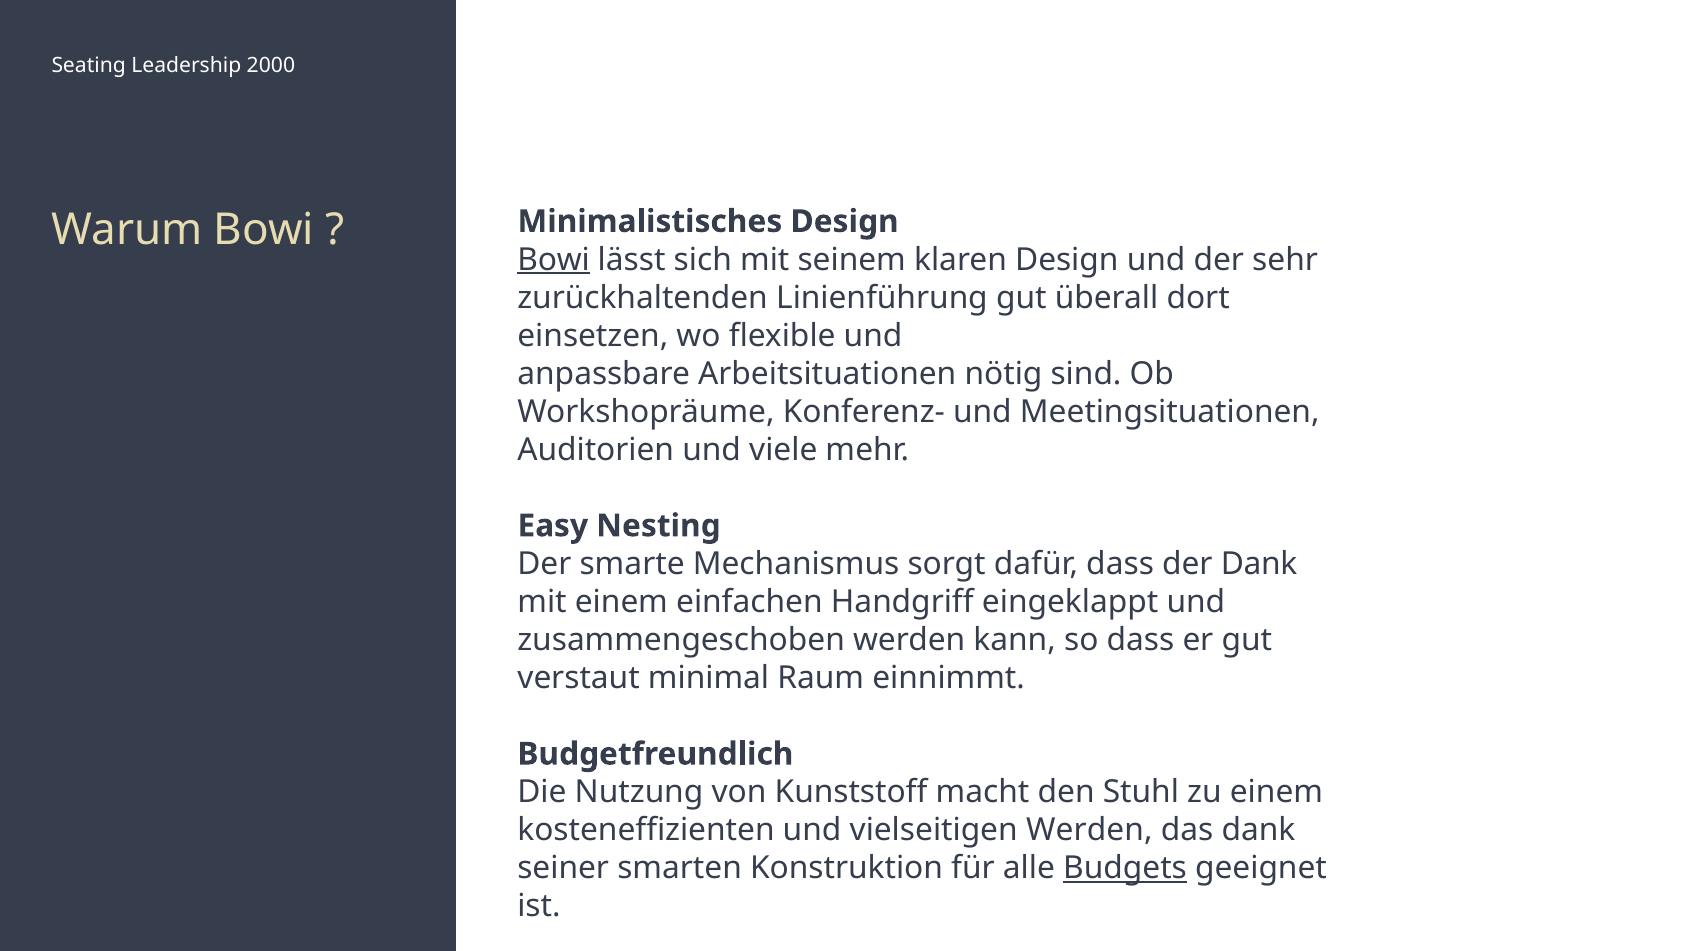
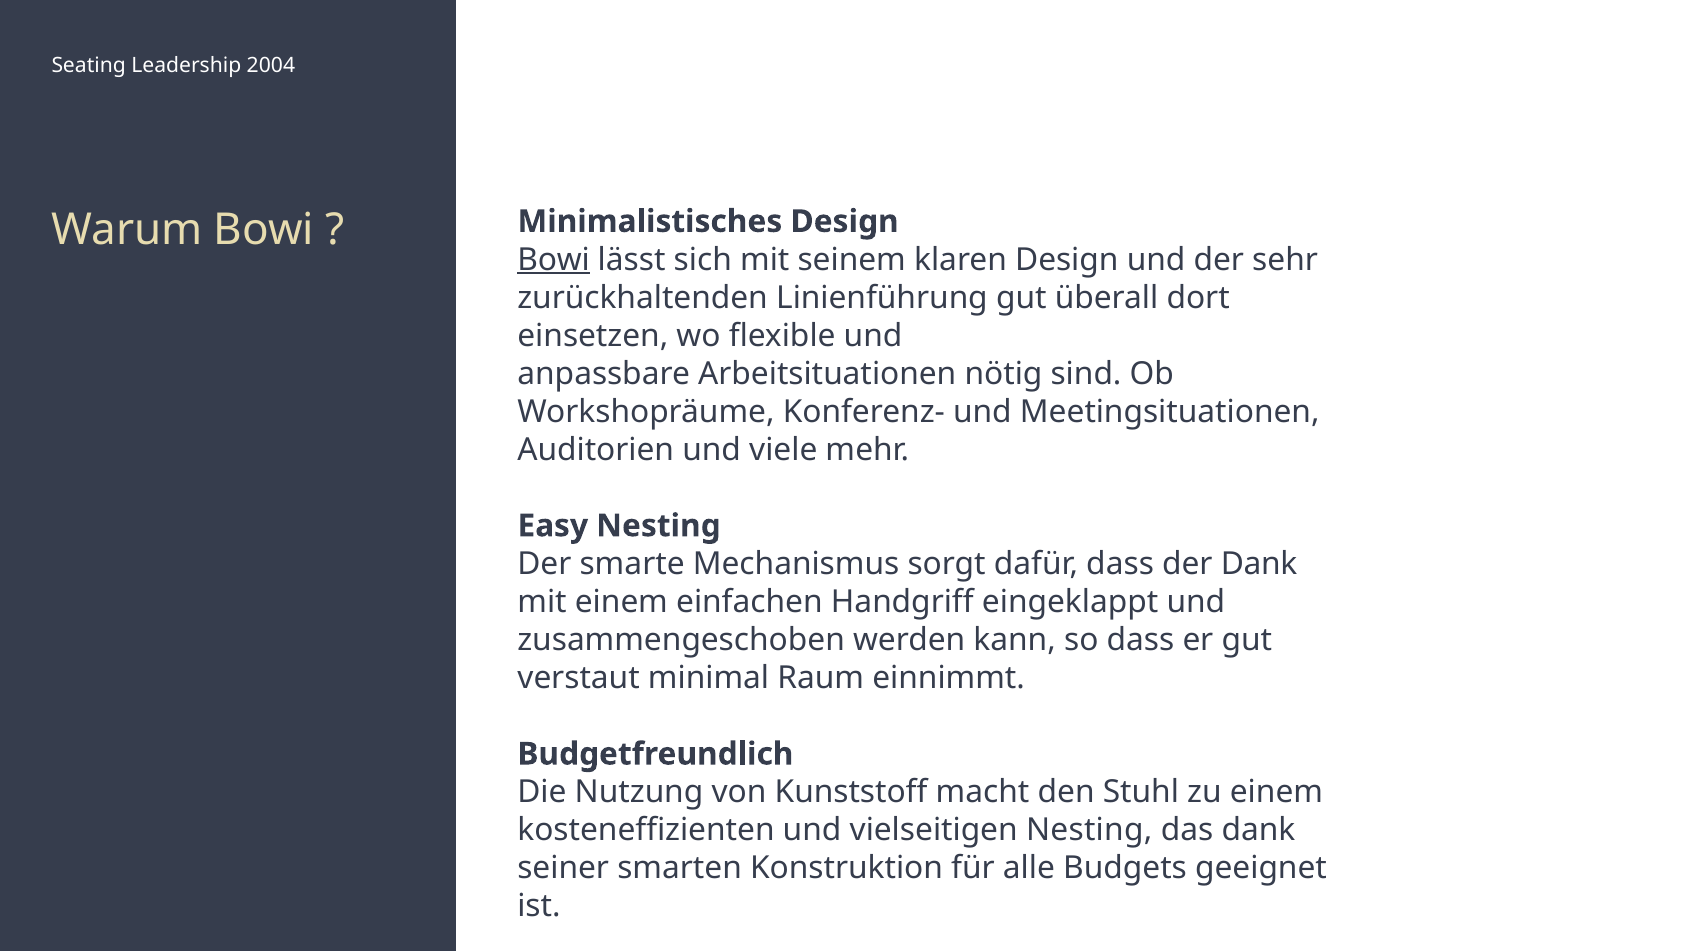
2000: 2000 -> 2004 (271, 65)
vielseitigen Werden: Werden -> Nesting (1089, 830)
Budgets underline: present -> none (1125, 868)
